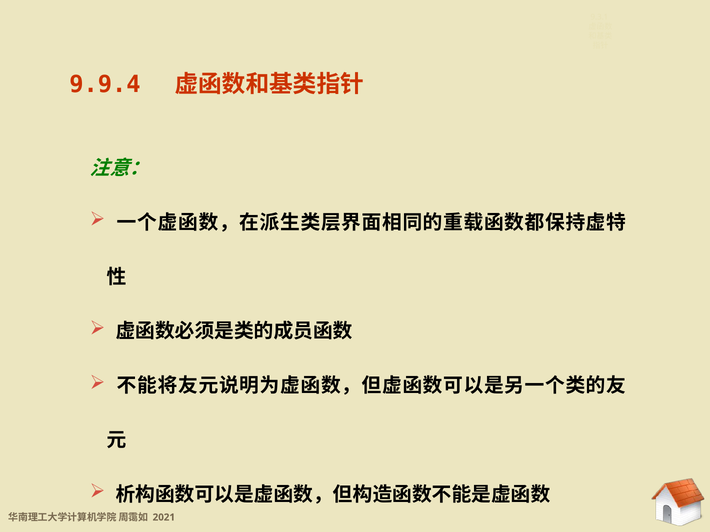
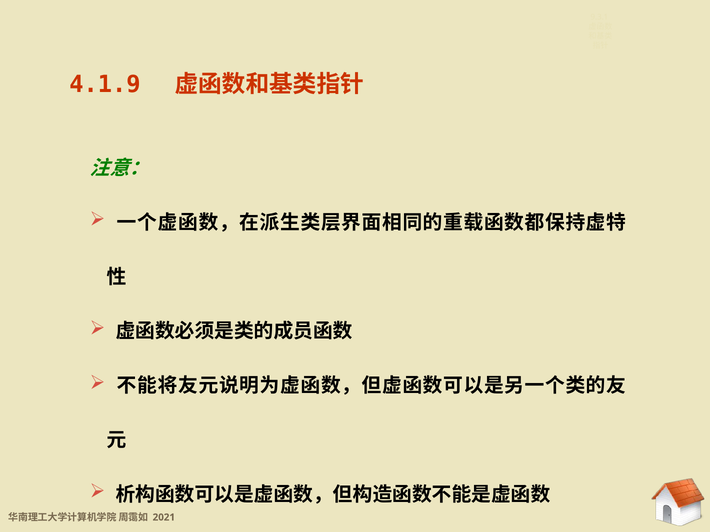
9.9.4: 9.9.4 -> 4.1.9 (105, 84)
